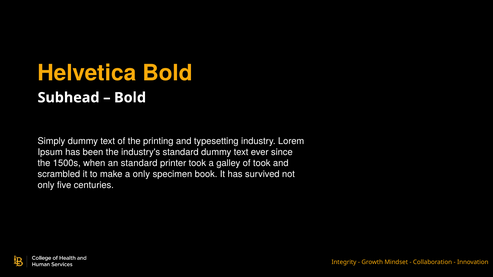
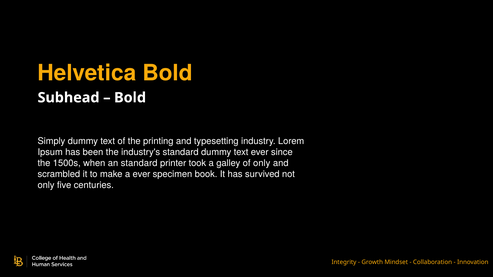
of took: took -> only (262, 163)
a only: only -> ever (141, 174)
